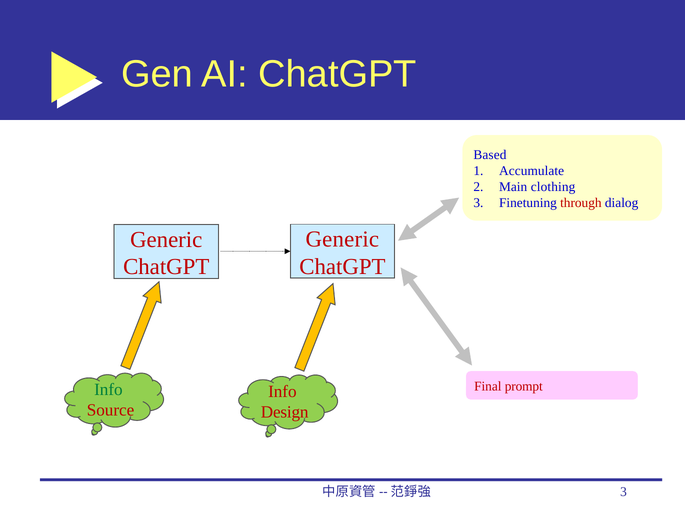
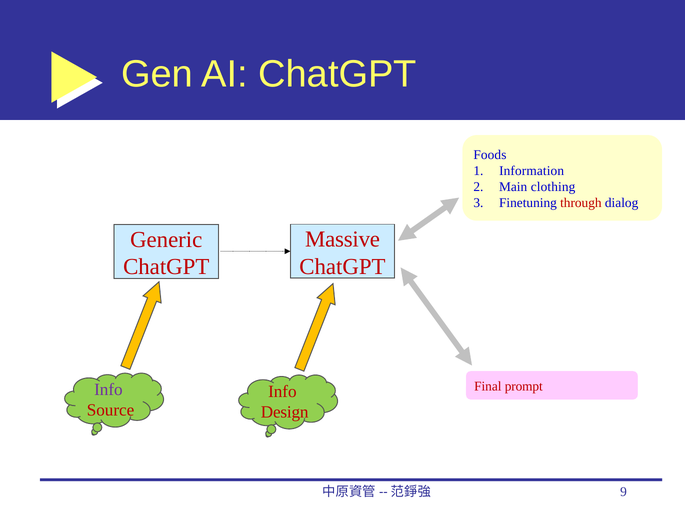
Based: Based -> Foods (490, 155)
Accumulate: Accumulate -> Information (532, 171)
Generic: Generic -> Massive (343, 239)
Info colour: green -> purple (108, 389)
3: 3 -> 9 (623, 492)
